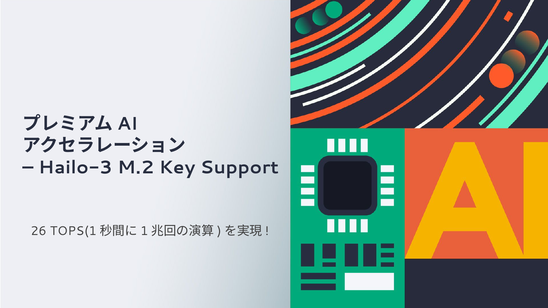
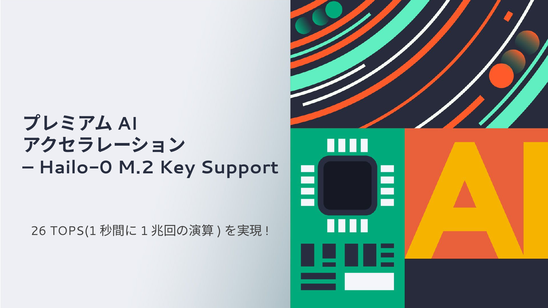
Hailo-3: Hailo-3 -> Hailo-0 (76, 168)
